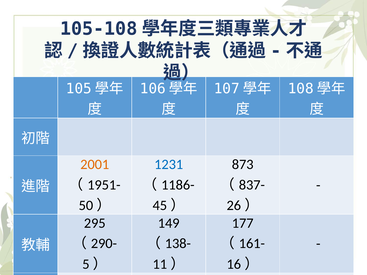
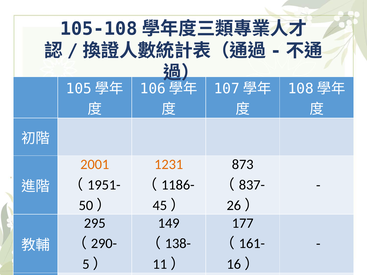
1231 colour: blue -> orange (169, 165)
